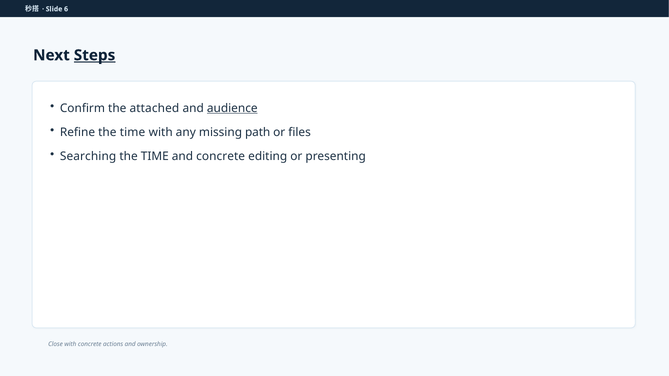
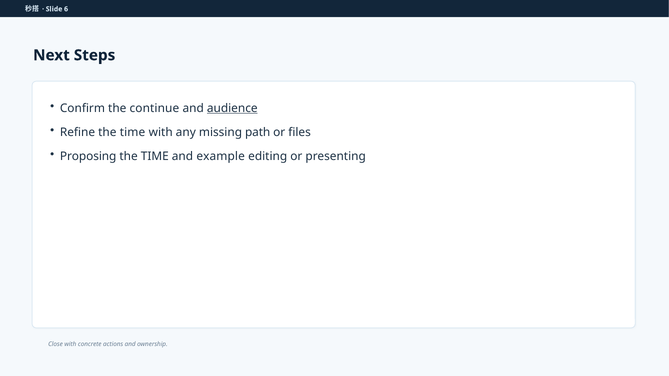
Steps underline: present -> none (95, 55)
attached: attached -> continue (154, 108)
Searching: Searching -> Proposing (88, 156)
and concrete: concrete -> example (221, 156)
